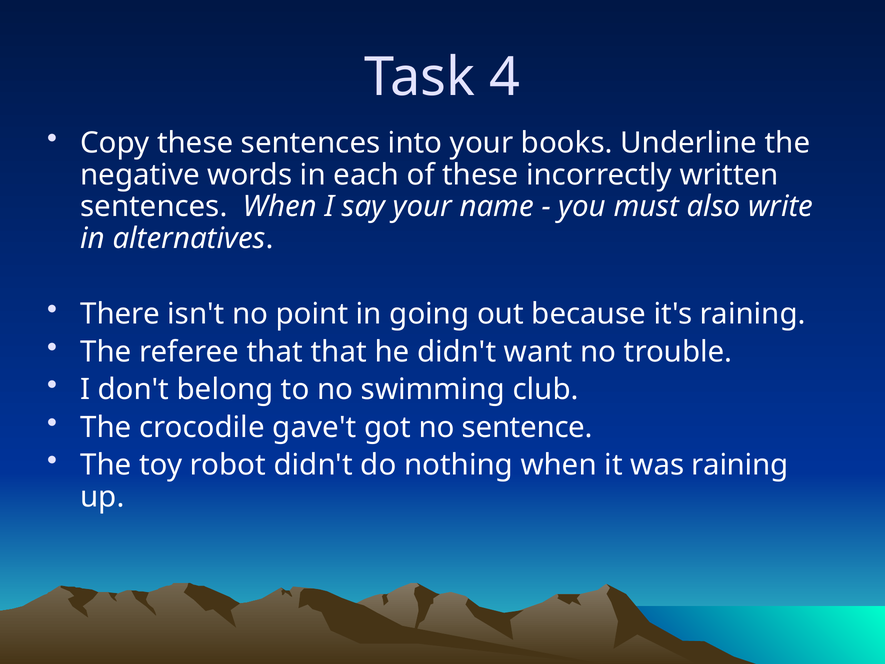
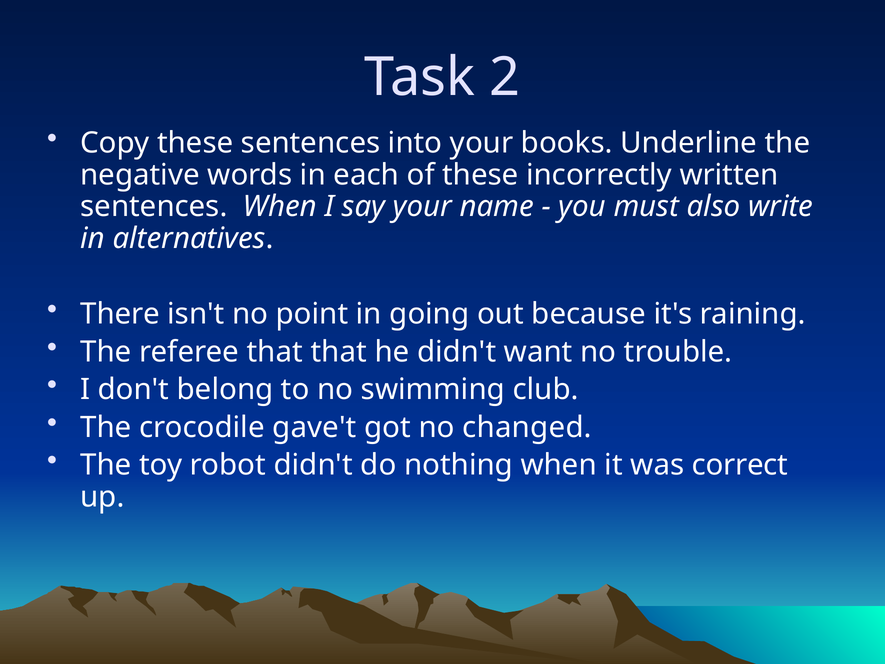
4: 4 -> 2 (505, 77)
sentence: sentence -> changed (527, 427)
was raining: raining -> correct (740, 465)
